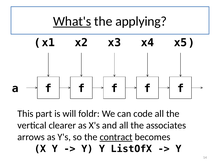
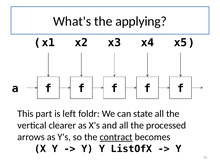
What's underline: present -> none (72, 21)
will: will -> left (69, 114)
code: code -> state (143, 114)
associates: associates -> processed (166, 125)
